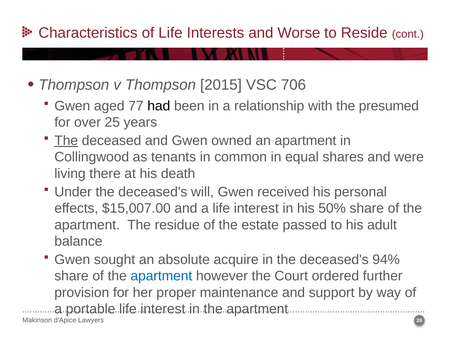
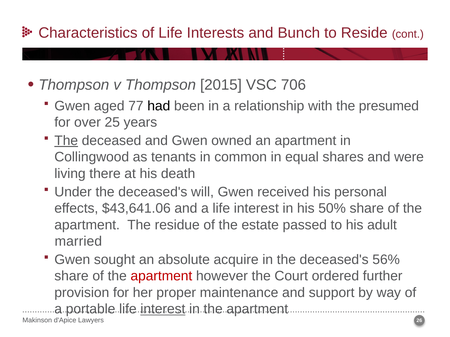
Worse: Worse -> Bunch (299, 33)
$15,007.00: $15,007.00 -> $43,641.06 (136, 209)
balance: balance -> married (78, 242)
94%: 94% -> 56% (386, 260)
apartment colour: blue -> red (161, 277)
interest underline: none -> present (163, 310)
